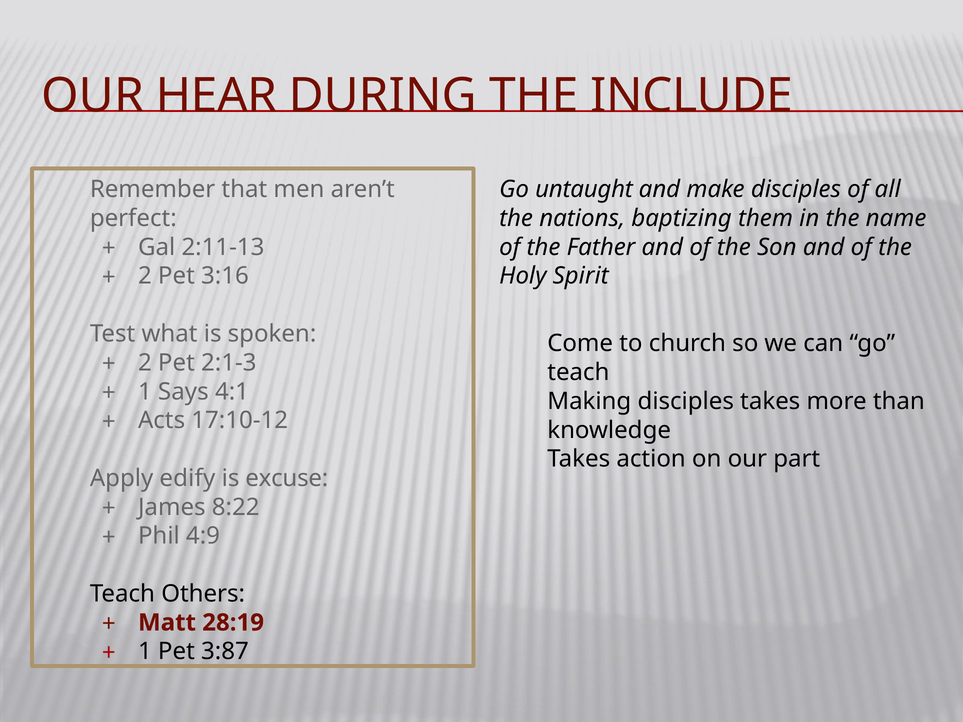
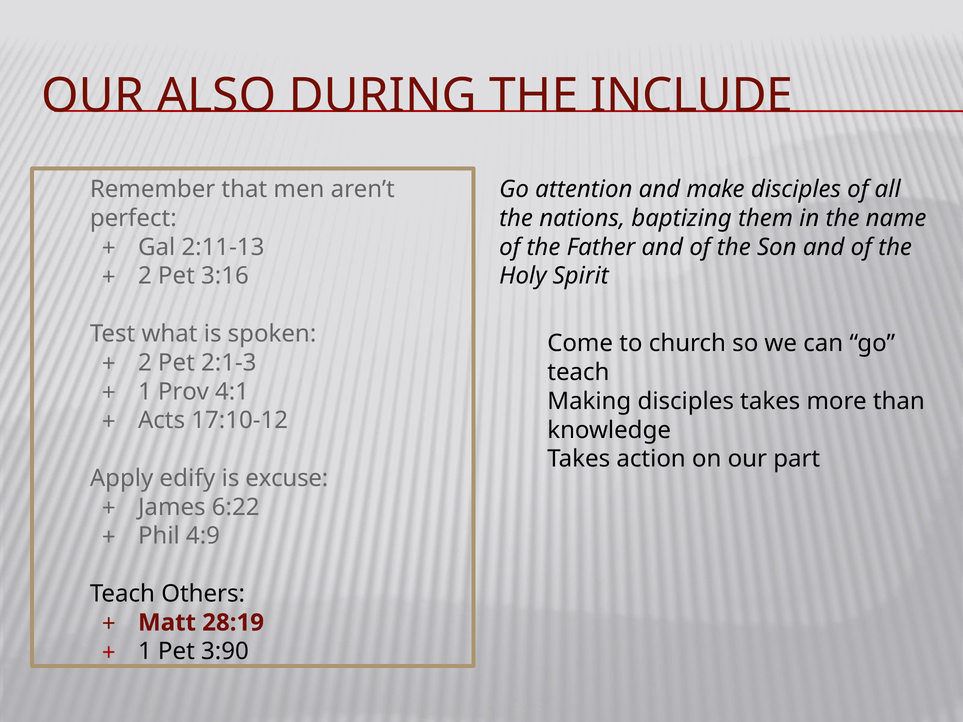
HEAR: HEAR -> ALSO (216, 96)
untaught: untaught -> attention (584, 189)
Says: Says -> Prov (183, 392)
8:22: 8:22 -> 6:22 (236, 507)
3:87: 3:87 -> 3:90 (225, 652)
